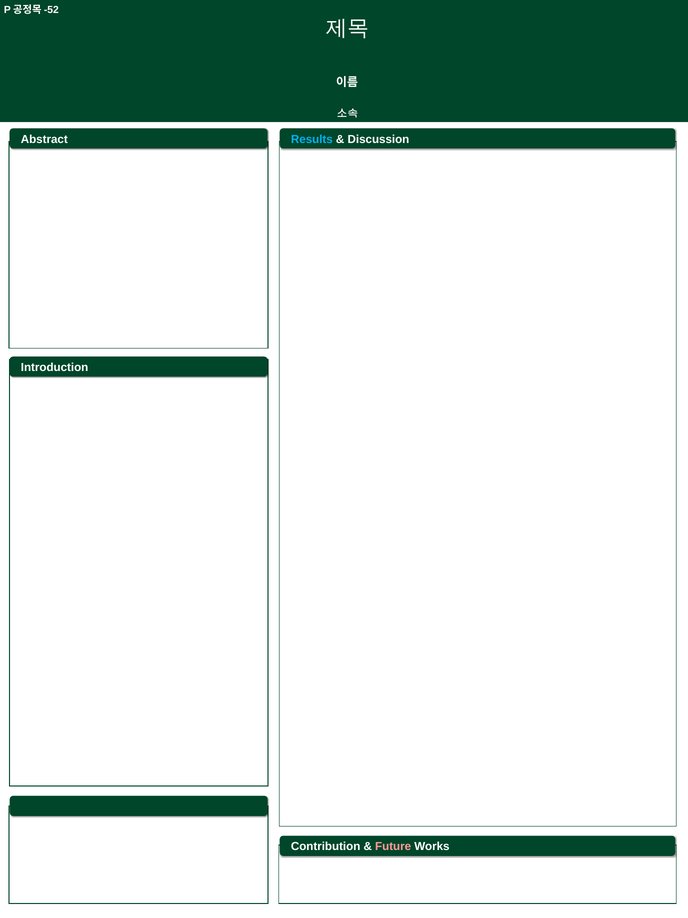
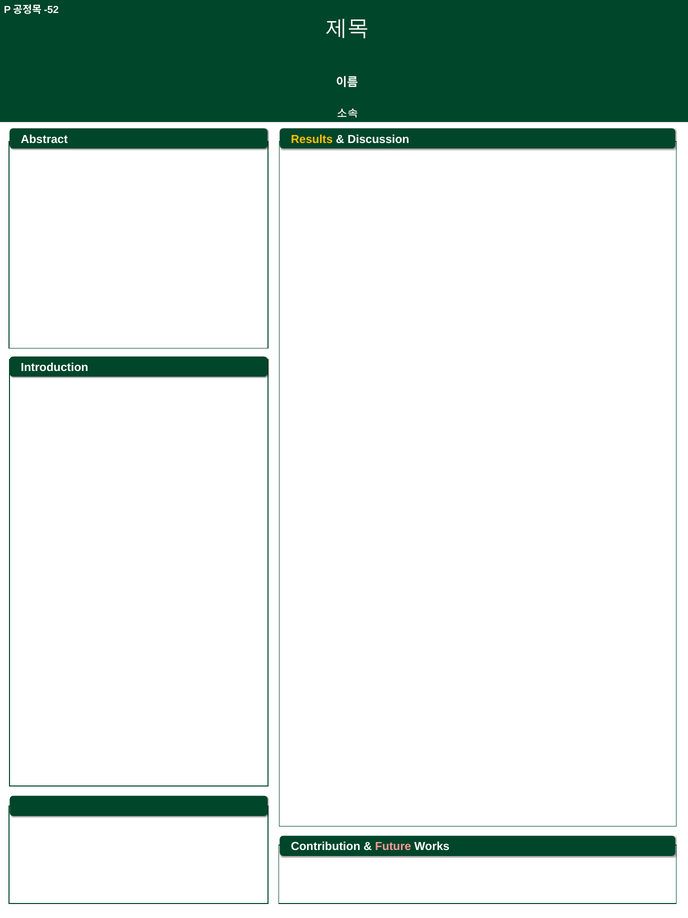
Results colour: light blue -> yellow (312, 139)
